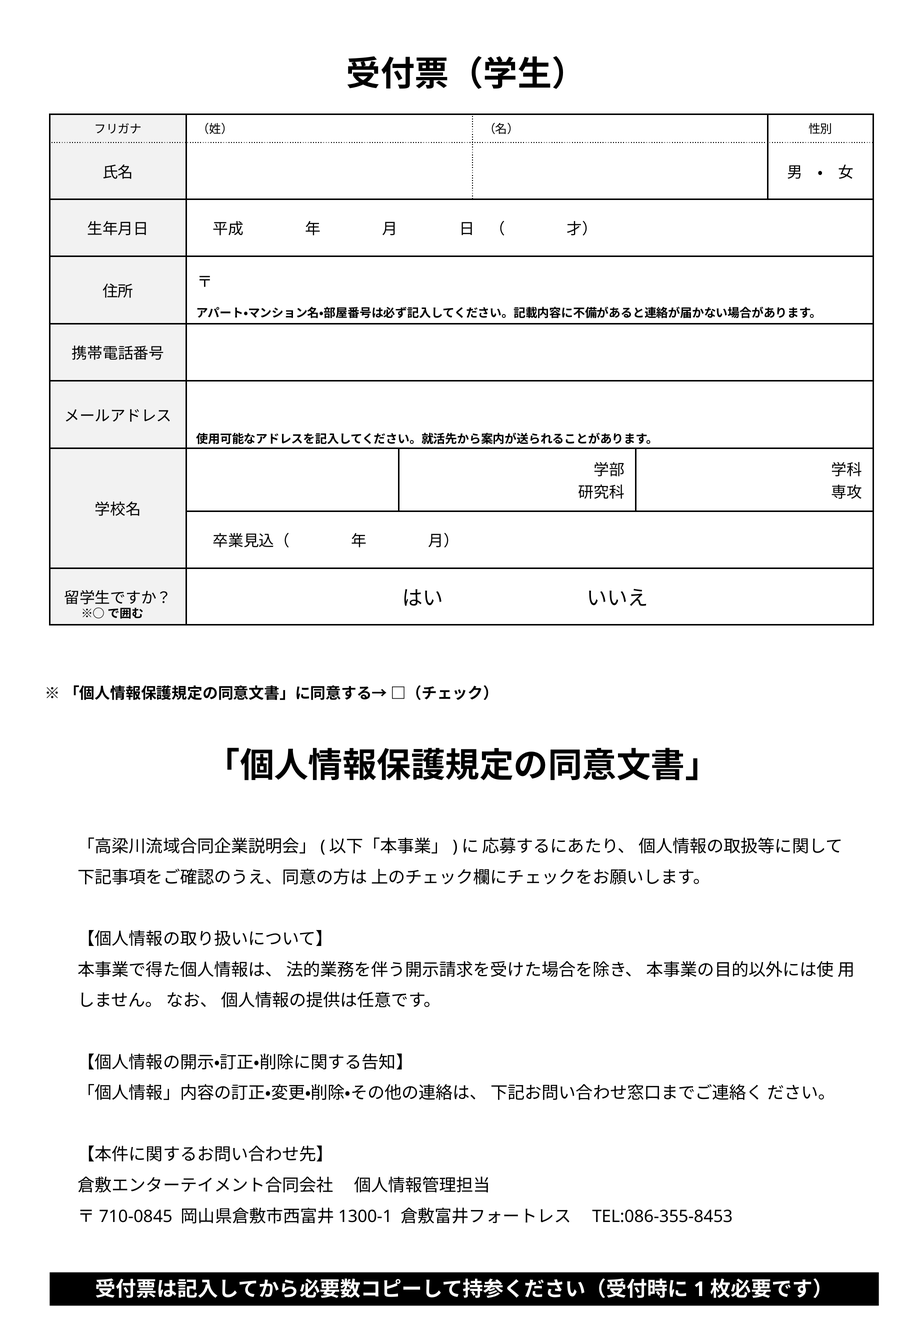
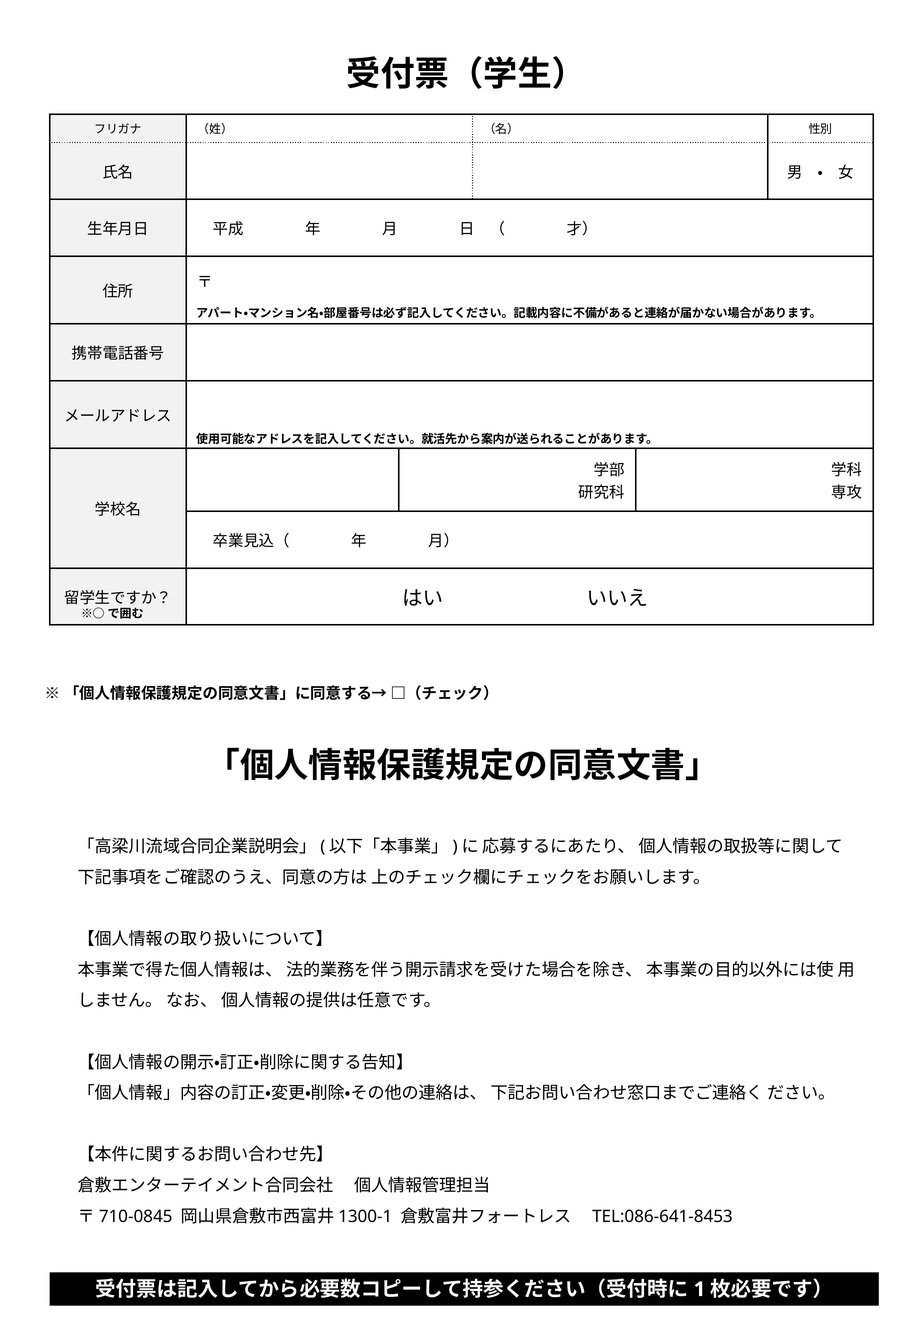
TEL:086-355-8453: TEL:086-355-8453 -> TEL:086-641-8453 (662, 1217)
